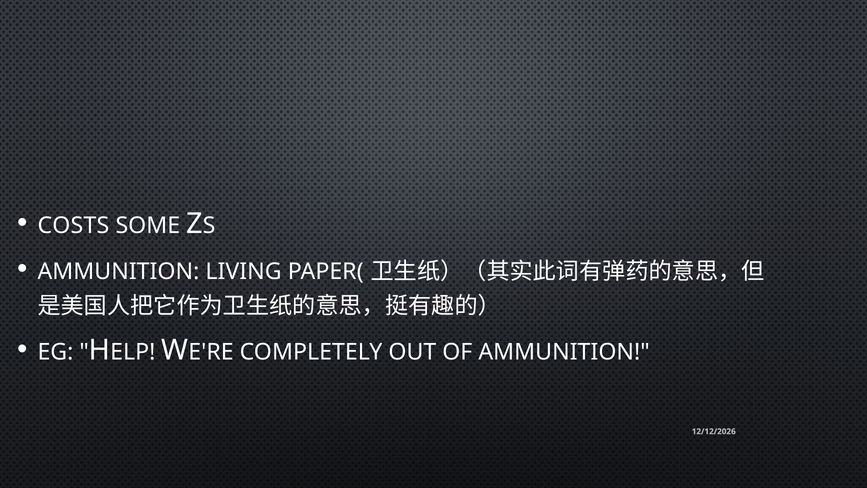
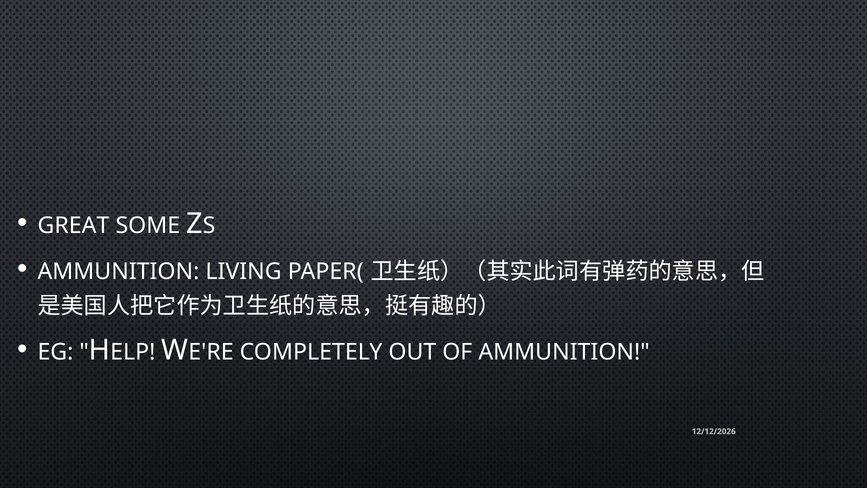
COSTS: COSTS -> GREAT (73, 225)
